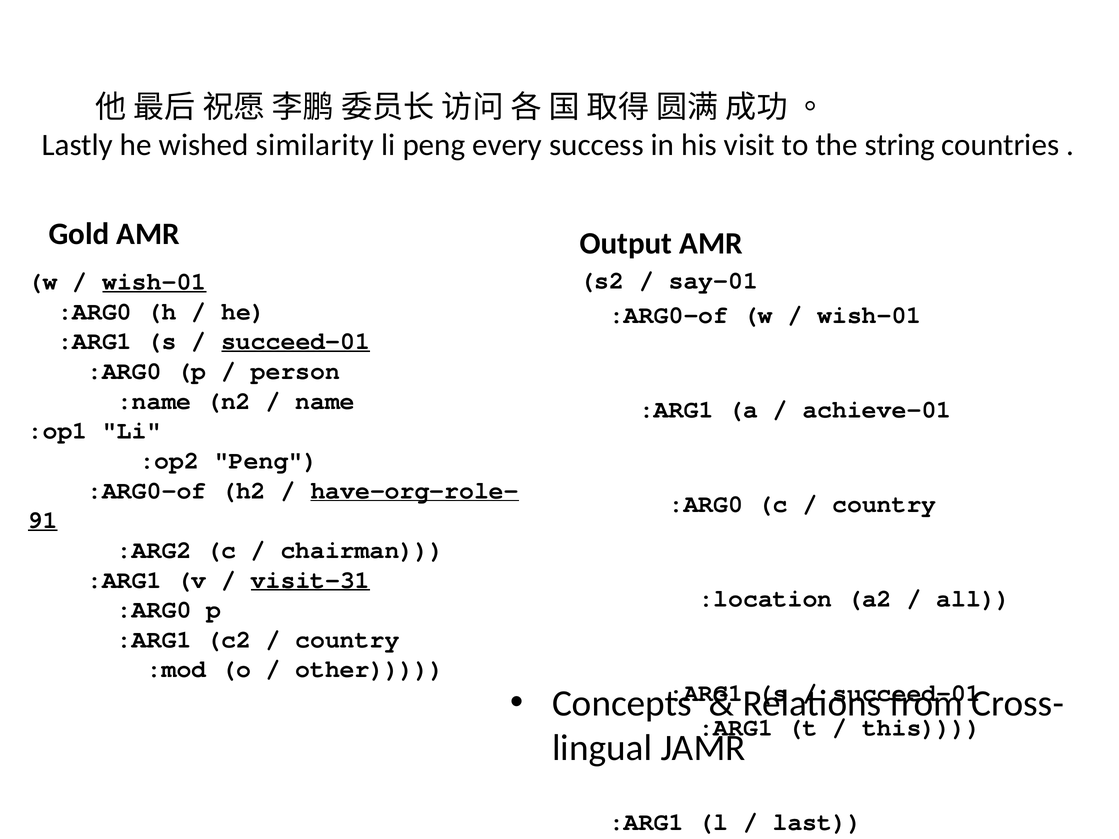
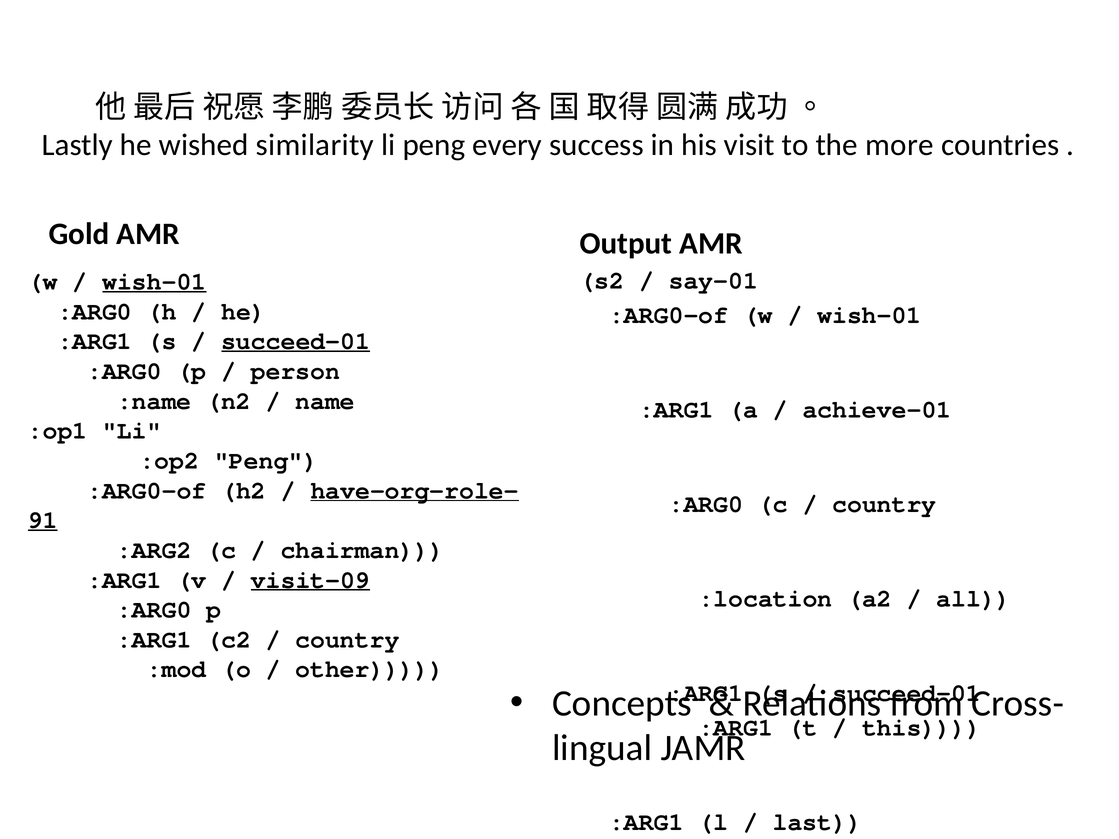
string: string -> more (900, 145)
visit-31: visit-31 -> visit-09 (310, 580)
